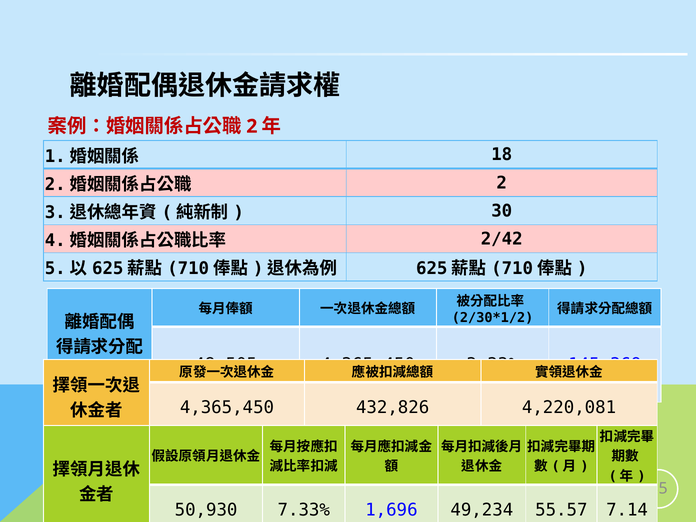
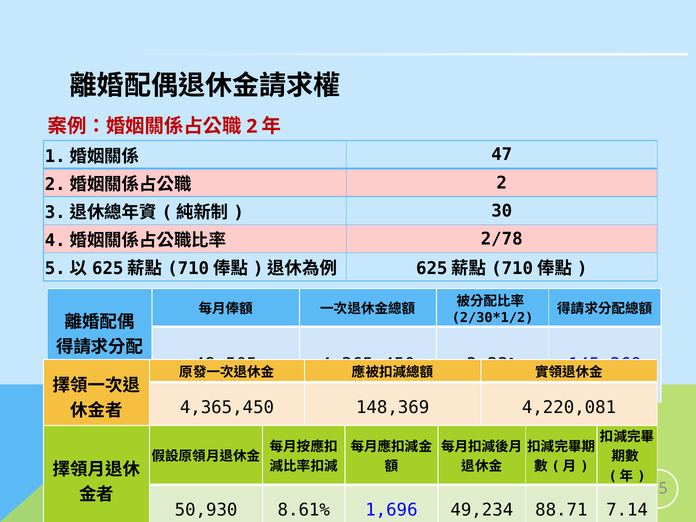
18: 18 -> 47 (502, 155)
2/42: 2/42 -> 2/78 (502, 239)
432,826: 432,826 -> 148,369 (393, 408)
7.33%: 7.33% -> 8.61% (304, 510)
55.57: 55.57 -> 88.71 (561, 510)
